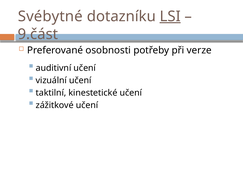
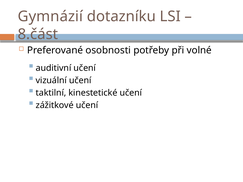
Svébytné: Svébytné -> Gymnázií (50, 16)
LSI underline: present -> none (170, 16)
9.část: 9.část -> 8.část (38, 34)
verze: verze -> volné (199, 50)
